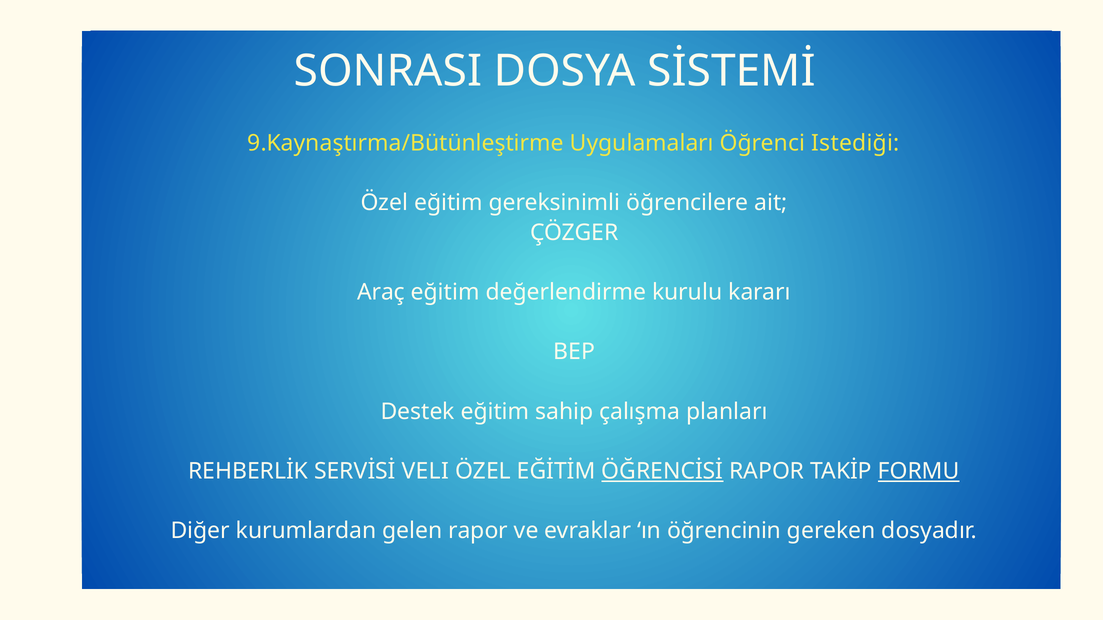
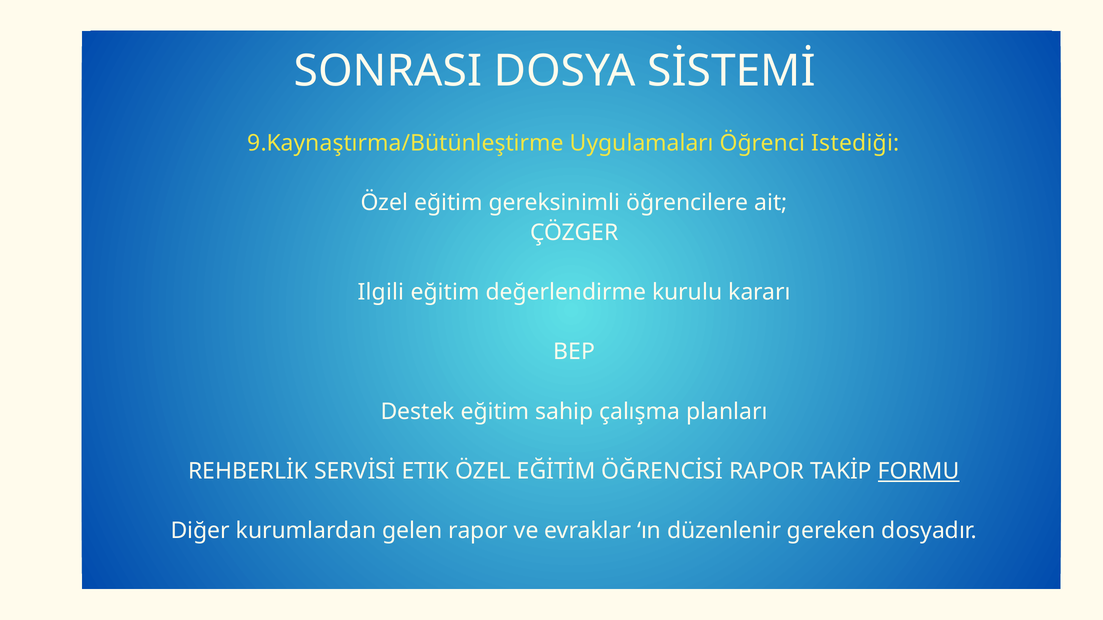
Araç: Araç -> Ilgili (381, 292)
VELI: VELI -> ETIK (425, 472)
ÖĞRENCİSİ underline: present -> none (662, 472)
öğrencinin: öğrencinin -> düzenlenir (724, 531)
